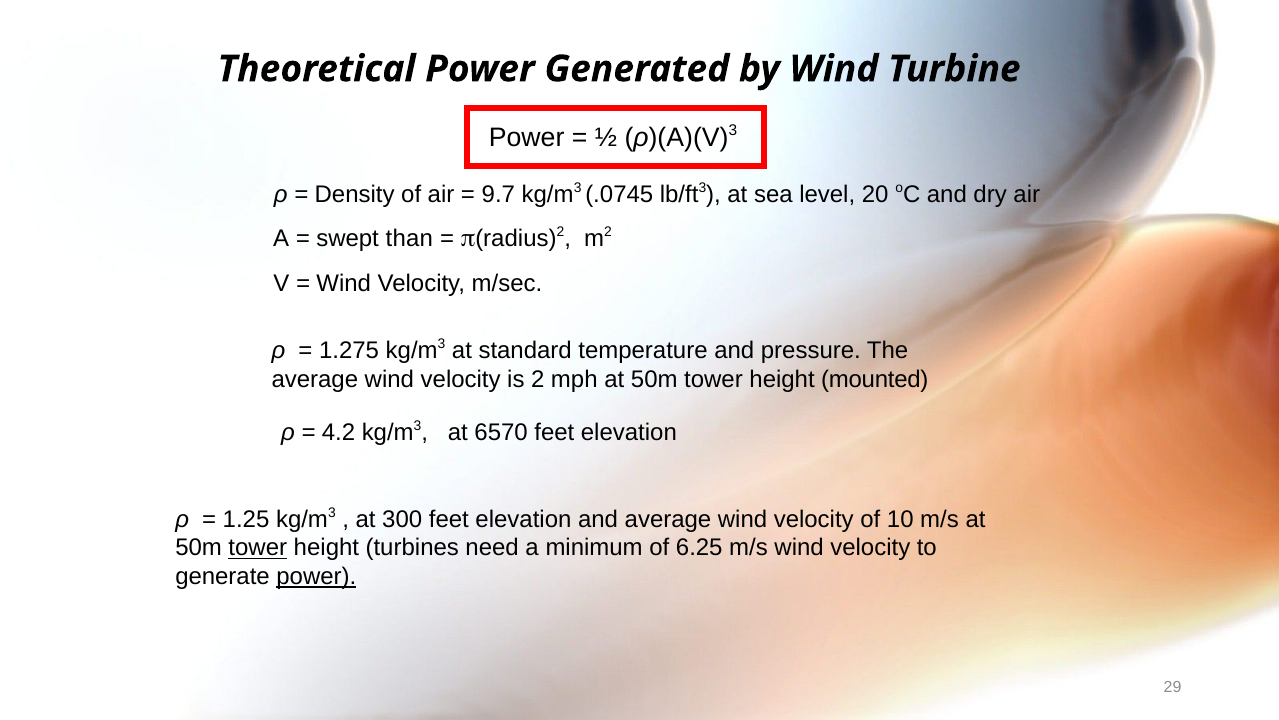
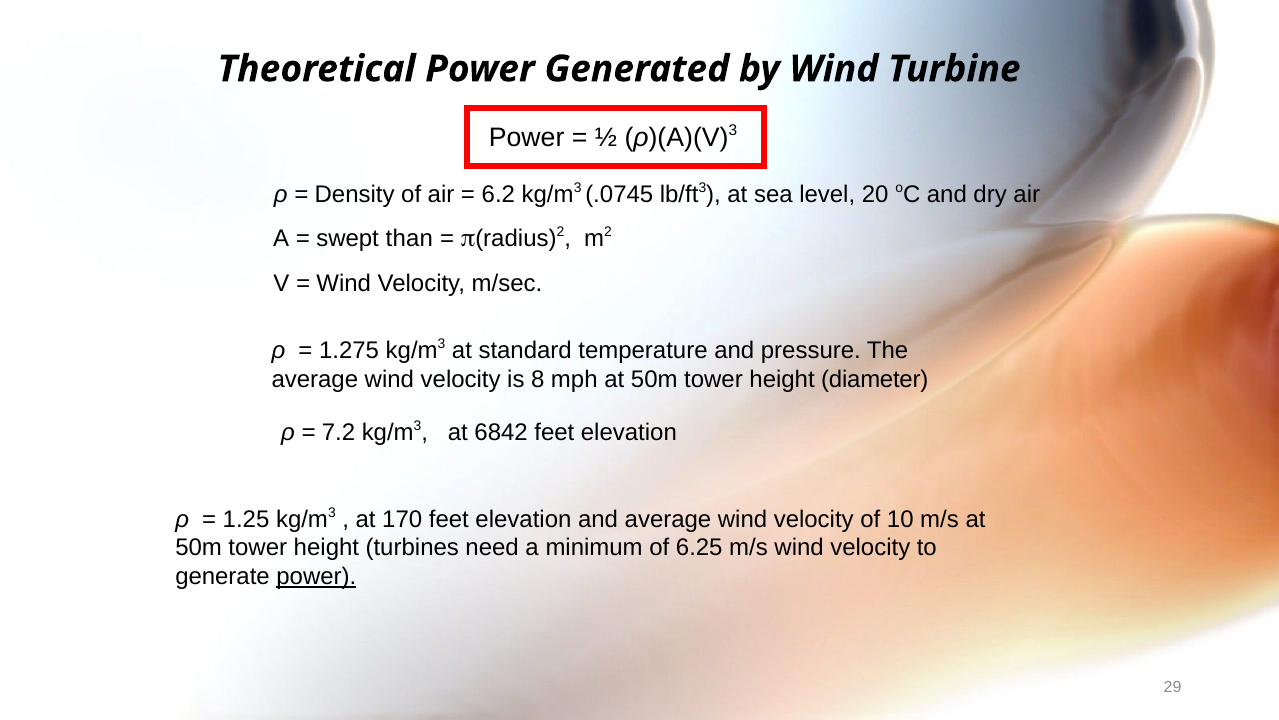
9.7: 9.7 -> 6.2 (498, 194)
2: 2 -> 8 (538, 379)
mounted: mounted -> diameter (875, 379)
4.2: 4.2 -> 7.2 (339, 432)
6570: 6570 -> 6842 (501, 432)
300: 300 -> 170 (402, 519)
tower underline: present -> none (258, 548)
